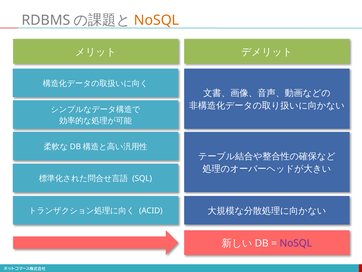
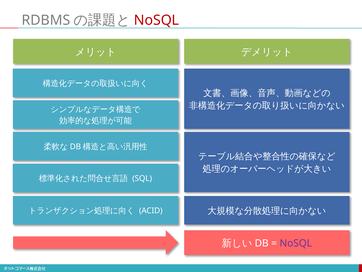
NoSQL colour: orange -> red (157, 20)
